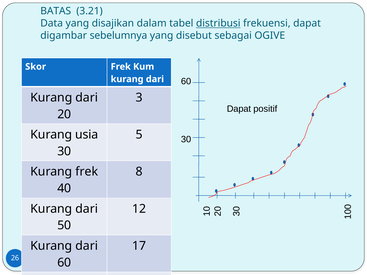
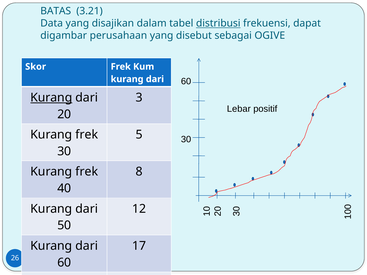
sebelumnya: sebelumnya -> perusahaan (118, 36)
Kurang underline: none -> present (51, 98)
Dapat: Dapat -> Lebar (239, 109)
usia: usia -> frek (87, 135)
